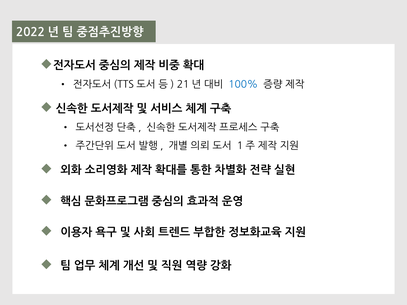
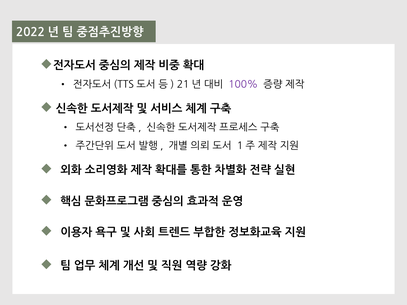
100% colour: blue -> purple (243, 84)
